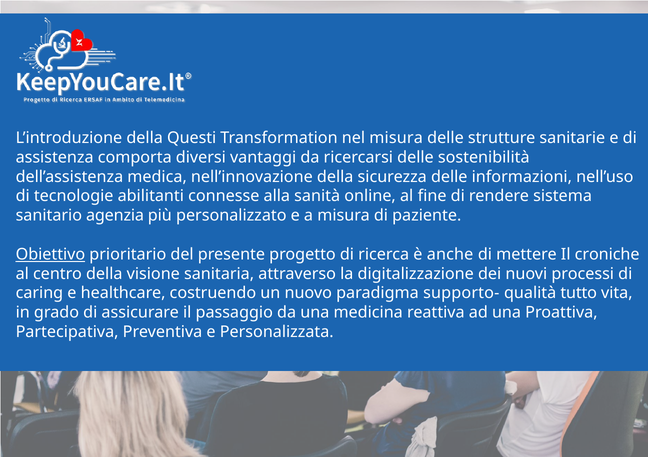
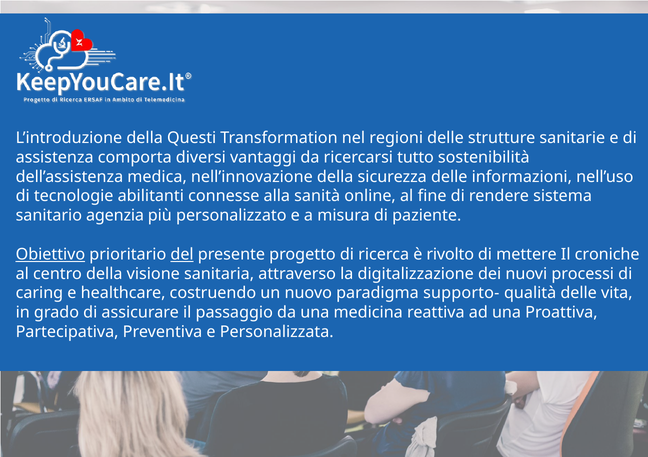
nel misura: misura -> regioni (396, 138)
ricercarsi delle: delle -> tutto (416, 157)
del underline: none -> present (182, 254)
anche: anche -> rivolto (450, 254)
qualità tutto: tutto -> delle (579, 293)
